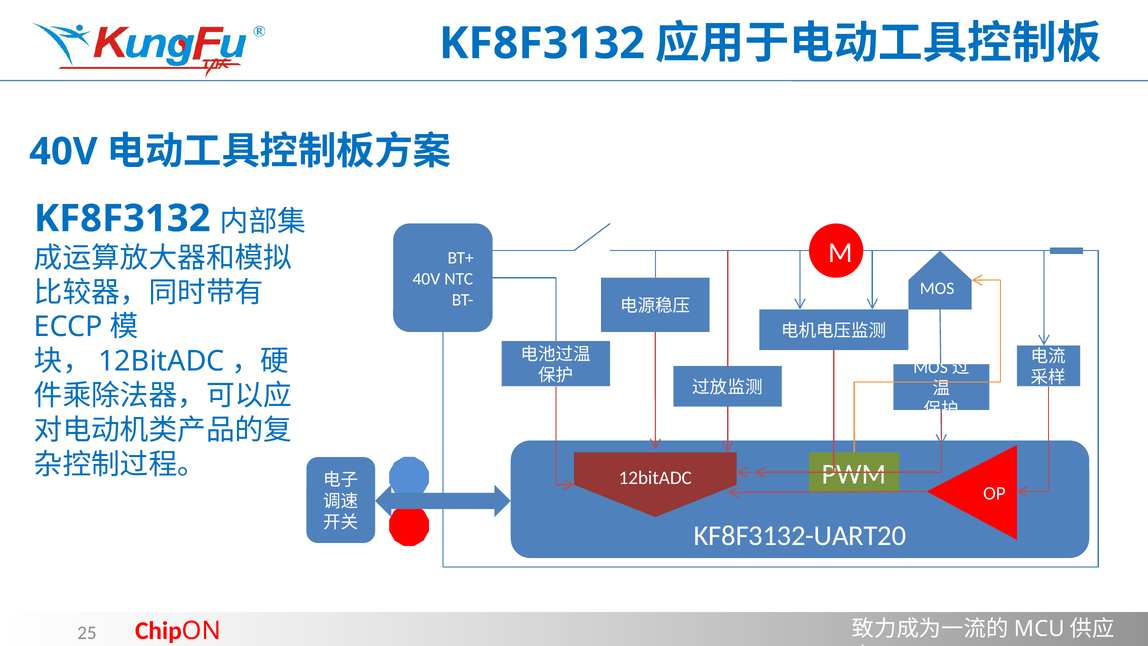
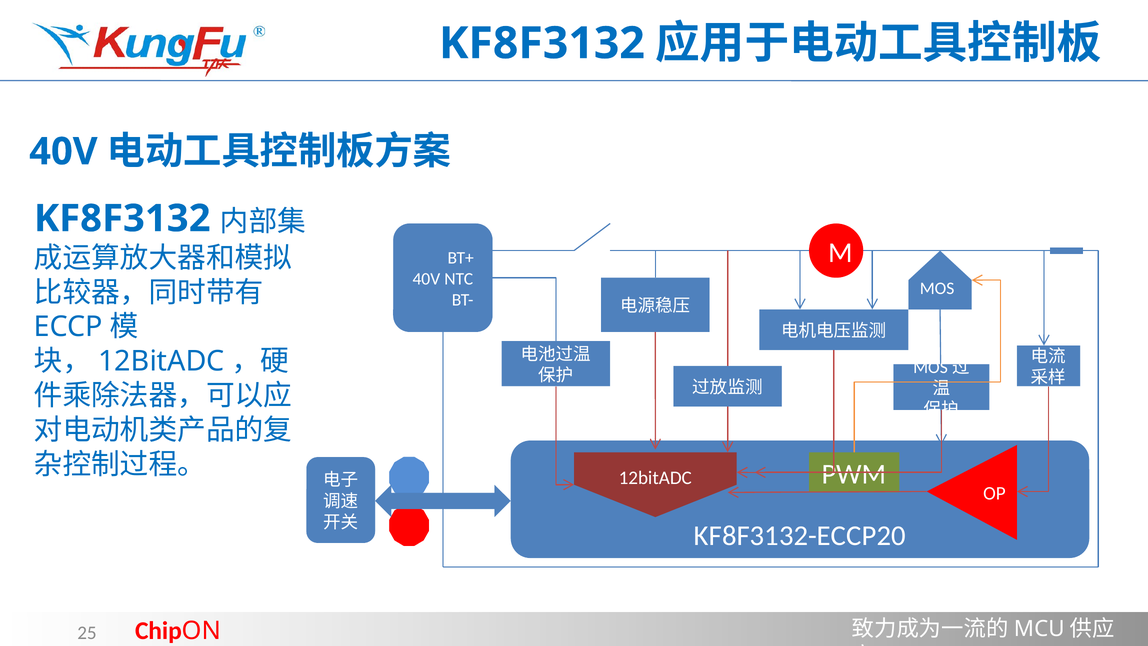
KF8F3132-UART20: KF8F3132-UART20 -> KF8F3132-ECCP20 (800, 536)
